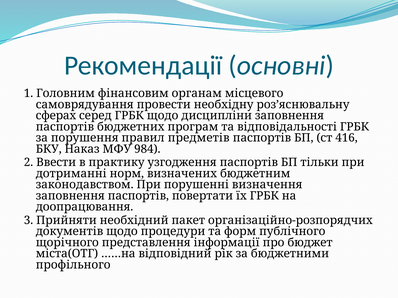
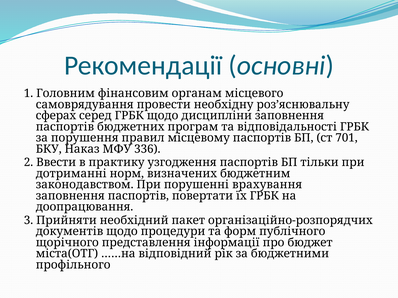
предметів: предметів -> місцевому (199, 138)
416: 416 -> 701 (347, 138)
984: 984 -> 336 (147, 149)
визначення: визначення -> врахування (267, 185)
